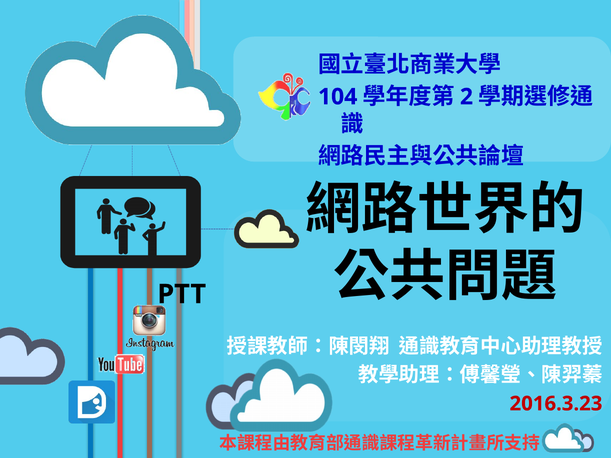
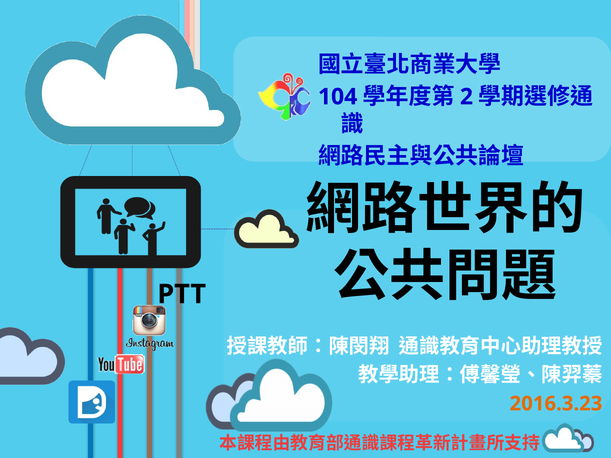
2016.3.23 colour: red -> orange (556, 404)
